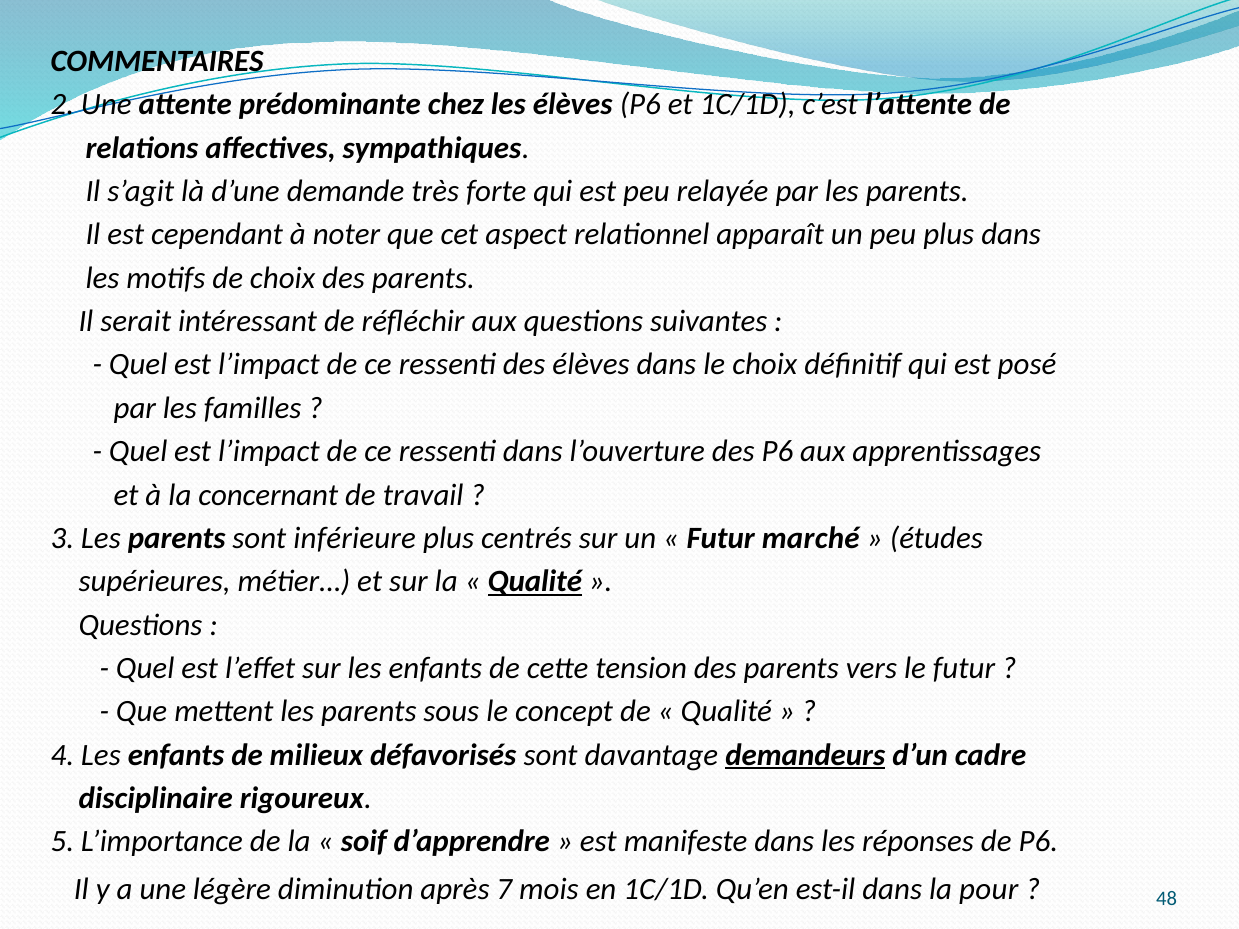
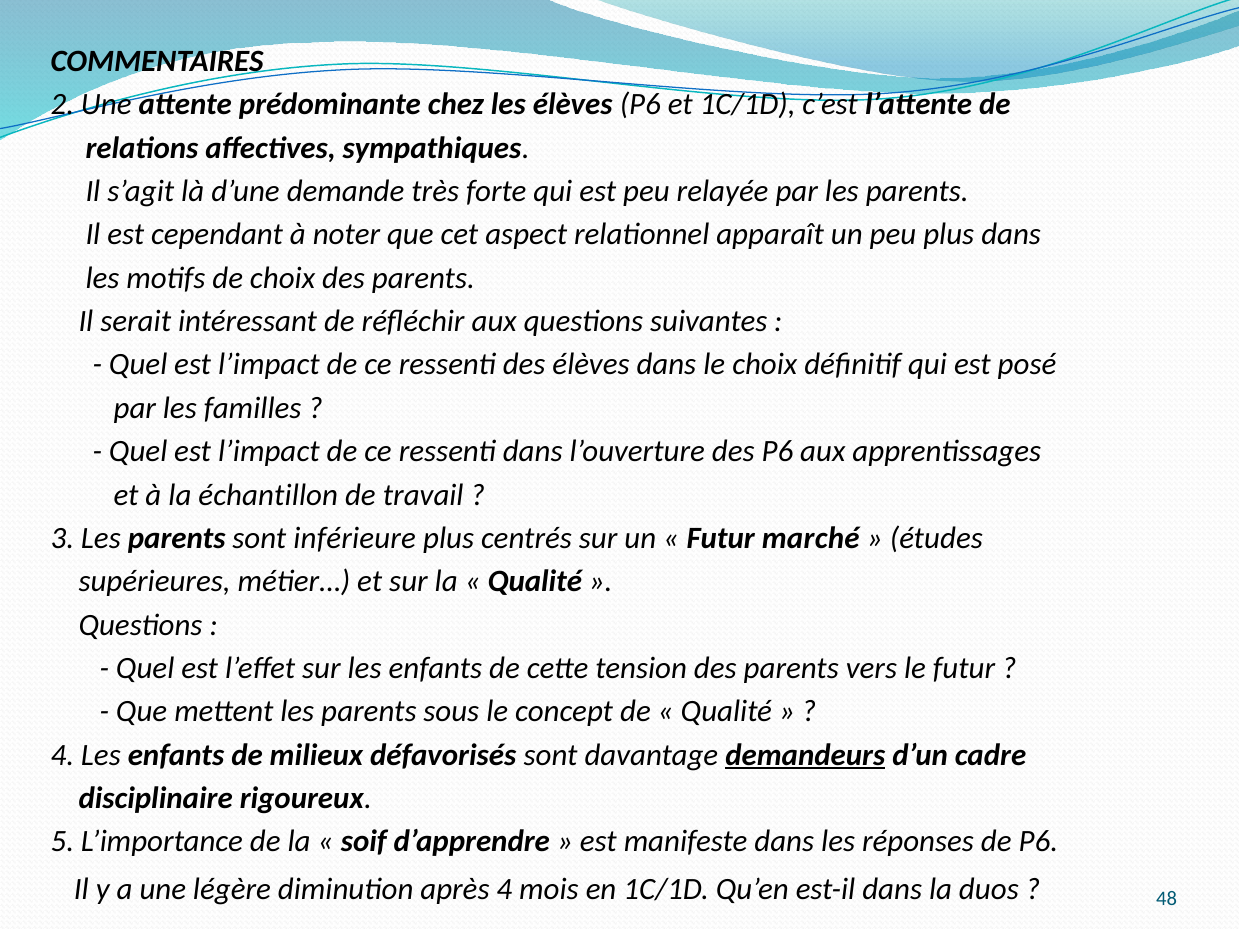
concernant: concernant -> échantillon (268, 495)
Qualité underline: present -> none (535, 582)
après 7: 7 -> 4 (504, 889)
pour: pour -> duos (989, 889)
